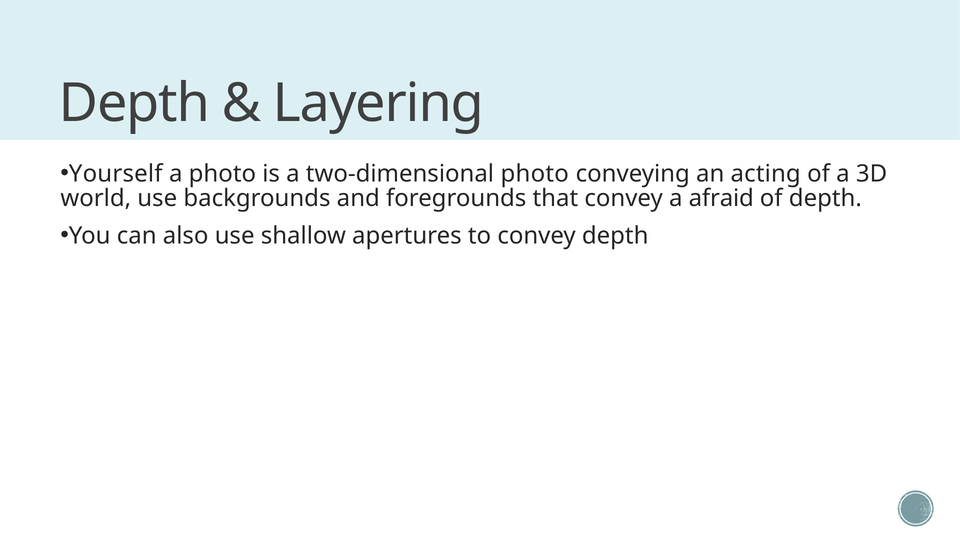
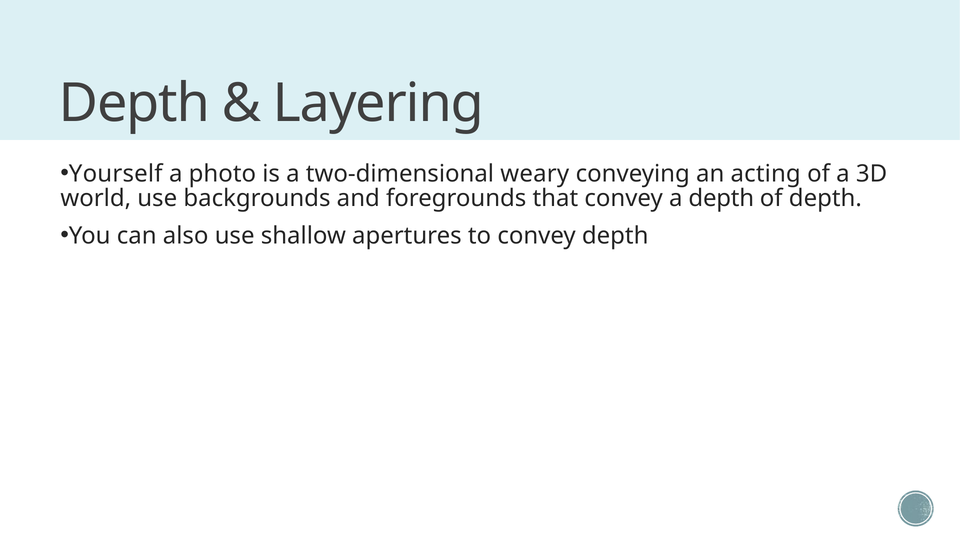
two-dimensional photo: photo -> weary (535, 174)
a afraid: afraid -> depth (721, 198)
